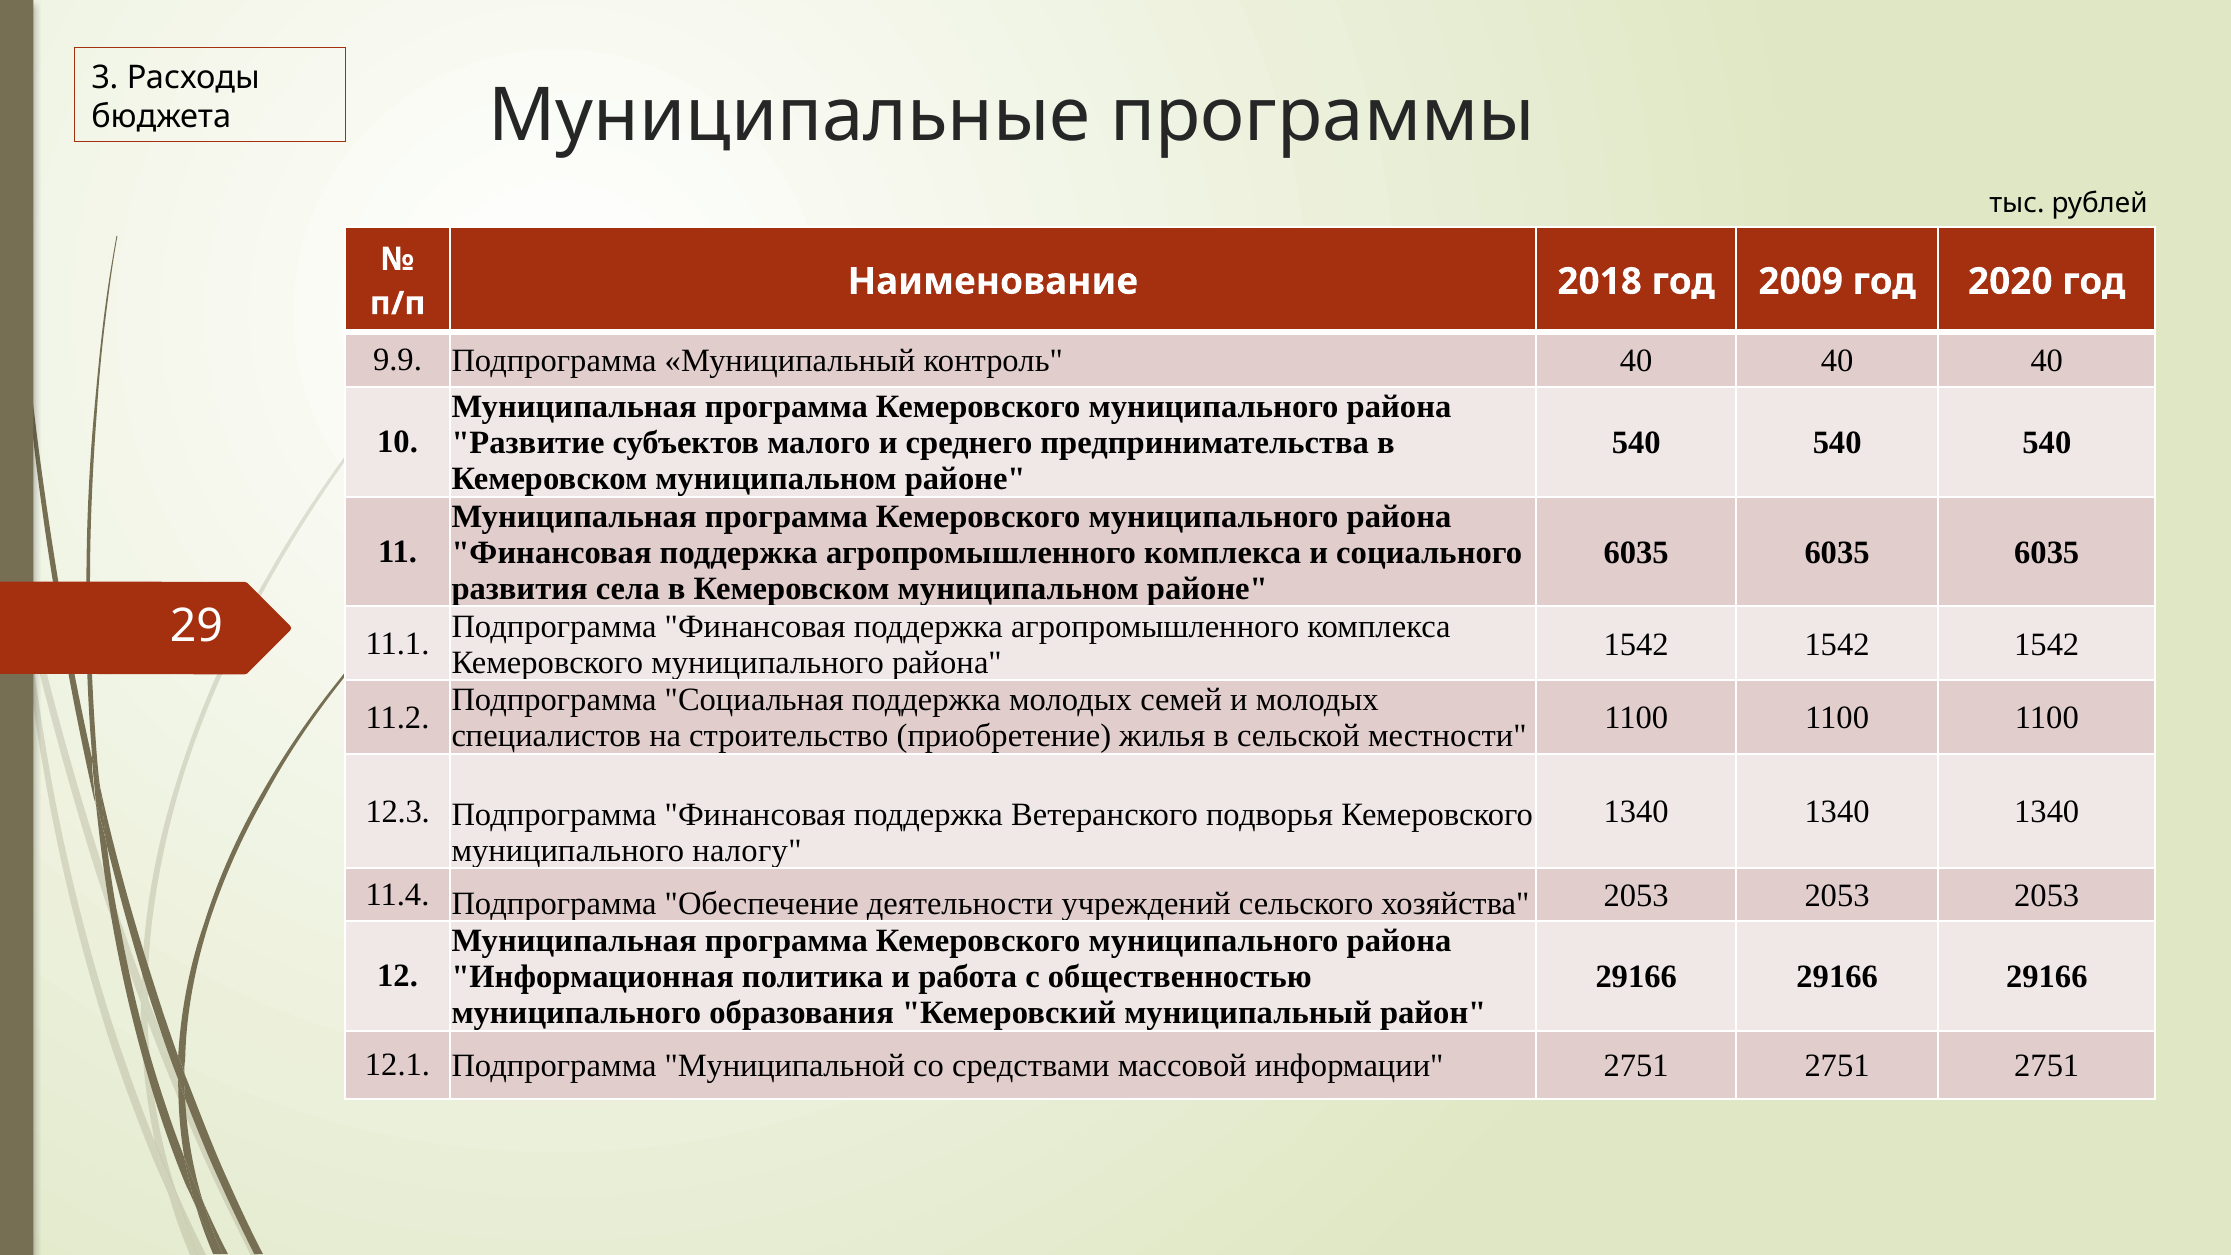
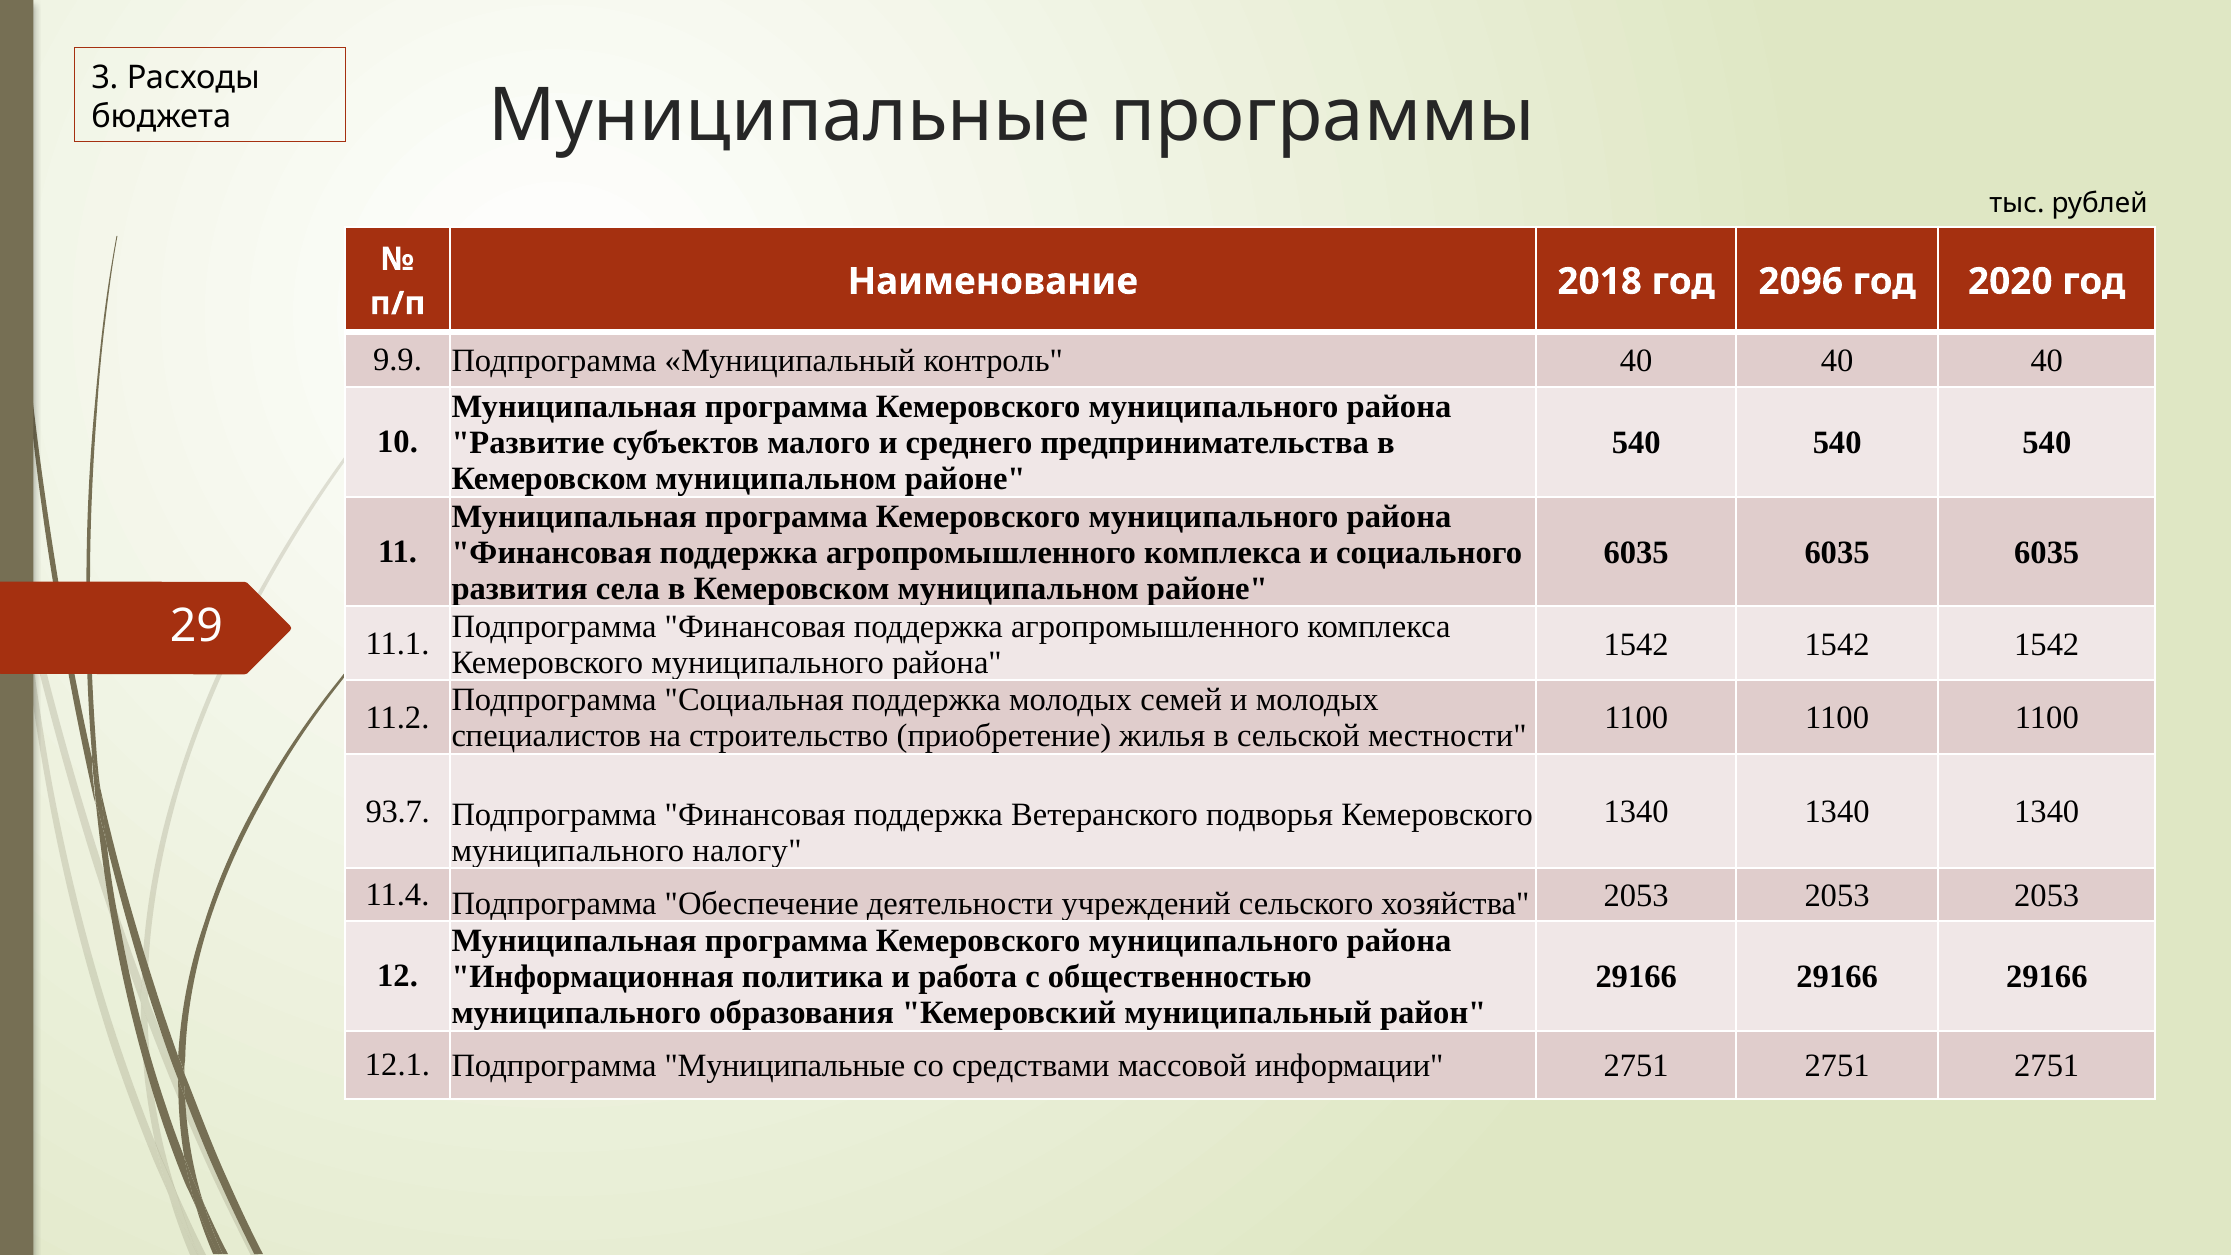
2009: 2009 -> 2096 (1801, 281)
12.3: 12.3 -> 93.7 (398, 811)
Подпрограмма Муниципальной: Муниципальной -> Муниципальные (785, 1066)
